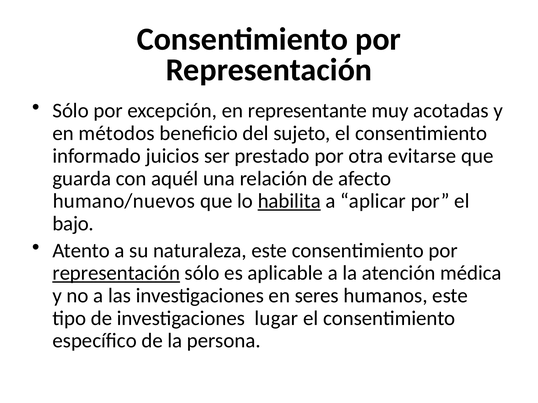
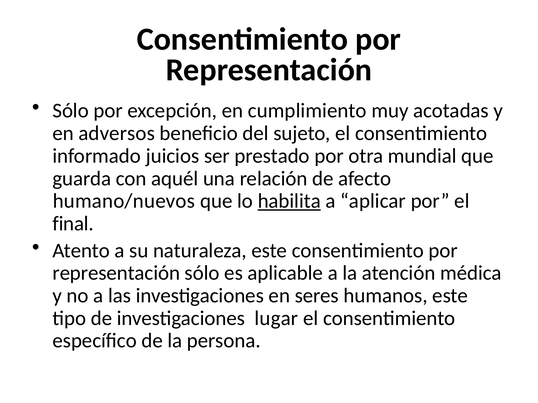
representante: representante -> cumplimiento (307, 111)
métodos: métodos -> adversos (117, 133)
evitarse: evitarse -> mundial (422, 156)
bajo: bajo -> final (73, 224)
representación underline: present -> none (116, 273)
